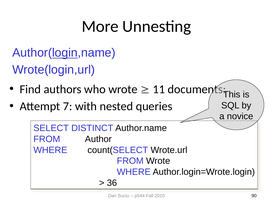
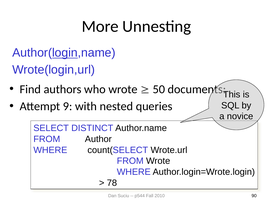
11: 11 -> 50 (159, 89)
7: 7 -> 9 (68, 106)
36: 36 -> 78 (112, 183)
